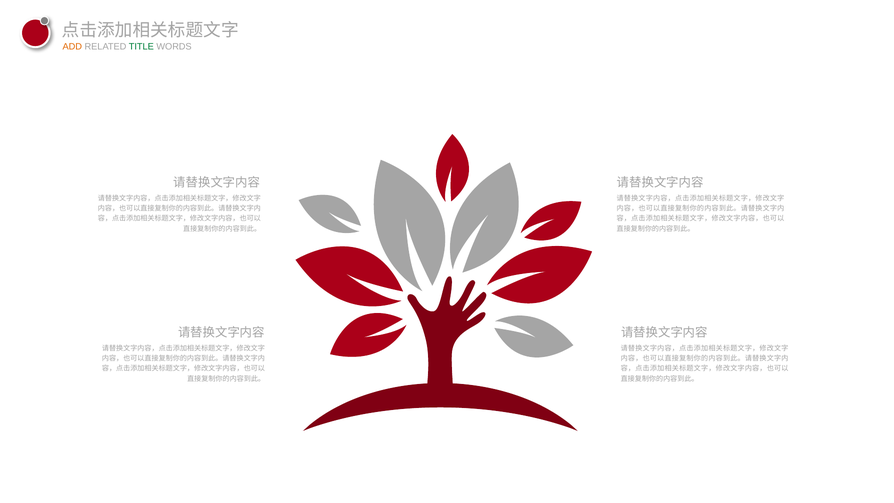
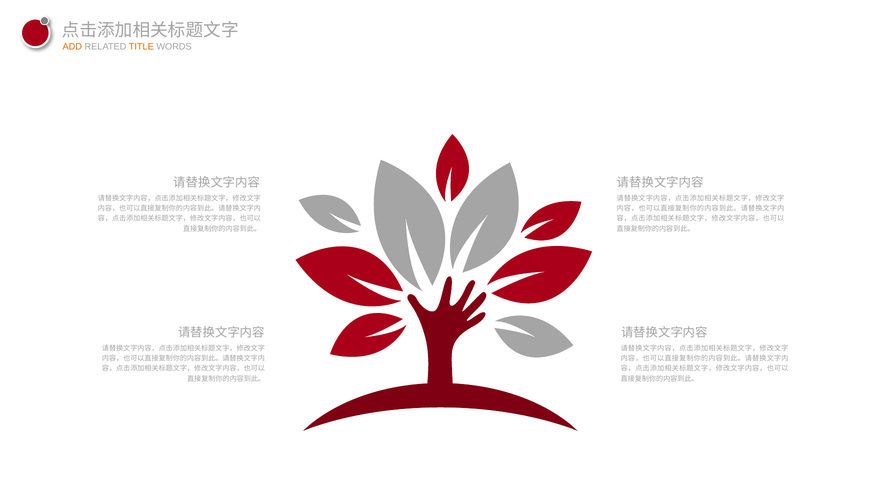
TITLE colour: green -> orange (141, 47)
